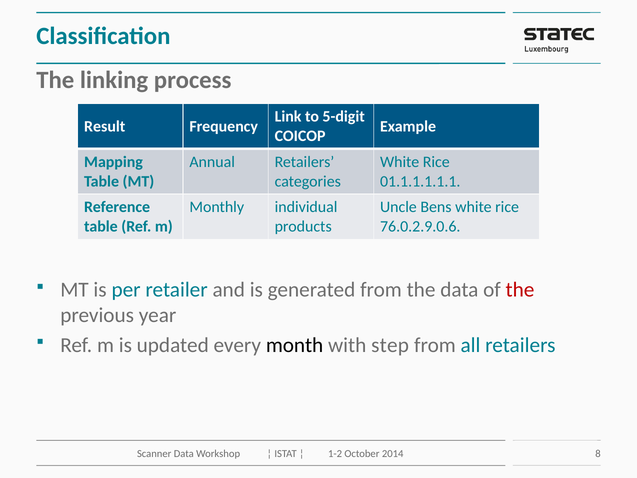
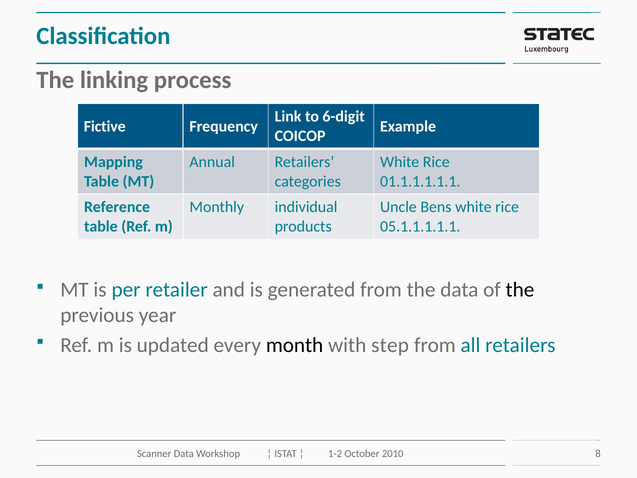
5-digit: 5-digit -> 6-digit (344, 117)
Result: Result -> Fictive (105, 126)
76.0.2.9.0.6: 76.0.2.9.0.6 -> 05.1.1.1.1.1 (420, 226)
the colour: red -> black (520, 290)
2014: 2014 -> 2010 (393, 454)
